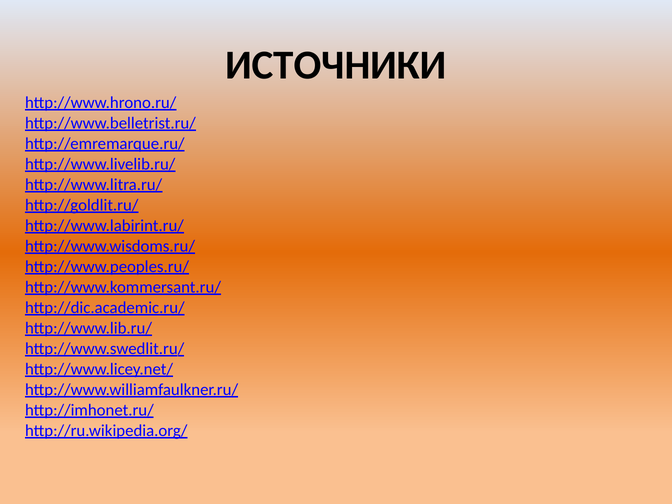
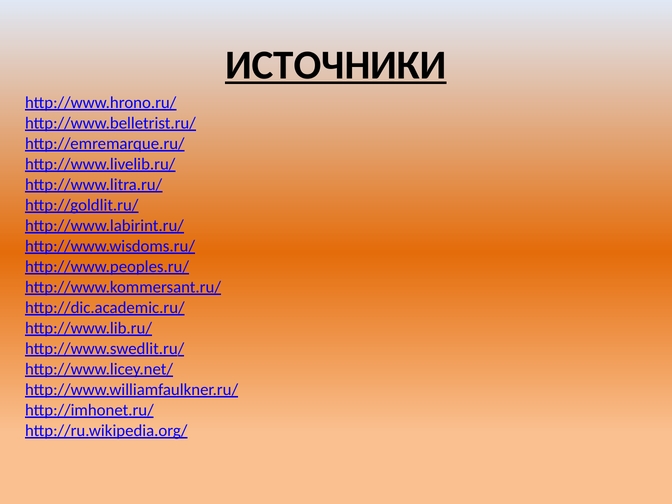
ИСТОЧНИКИ underline: none -> present (336, 65)
